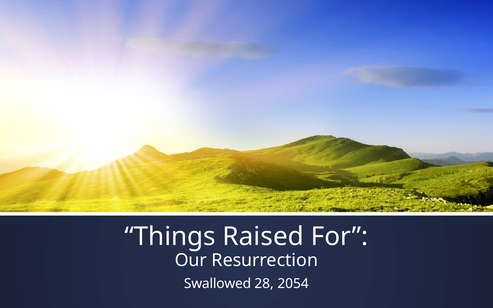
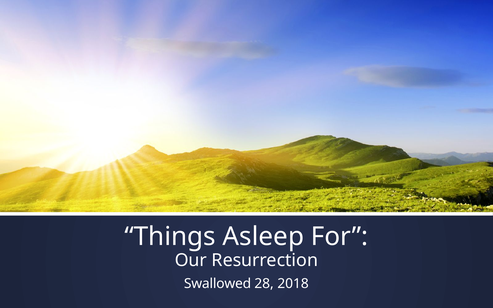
Raised: Raised -> Asleep (263, 237)
2054: 2054 -> 2018 (293, 284)
